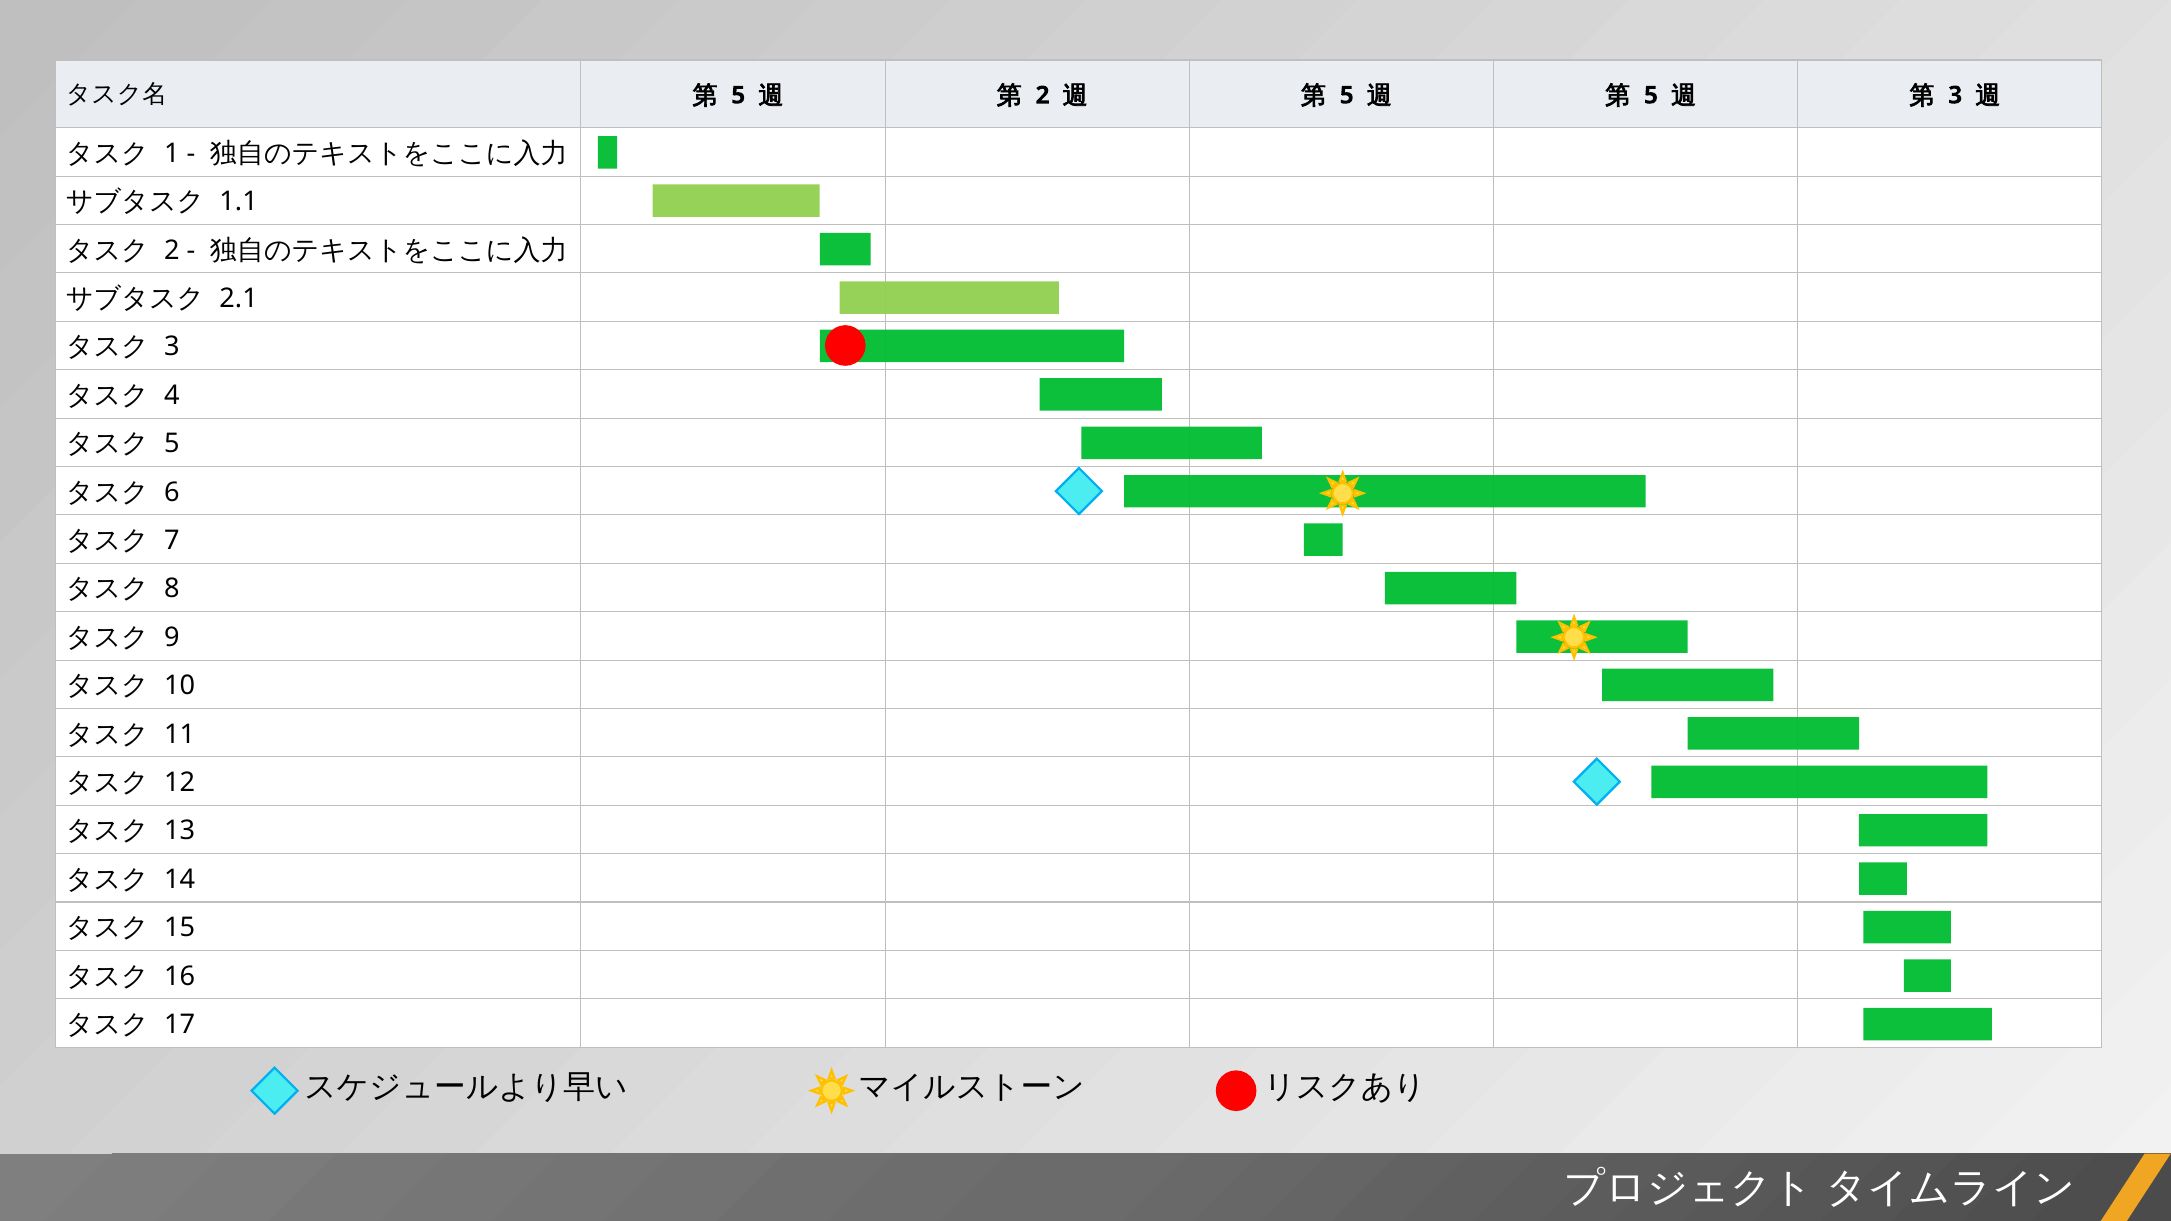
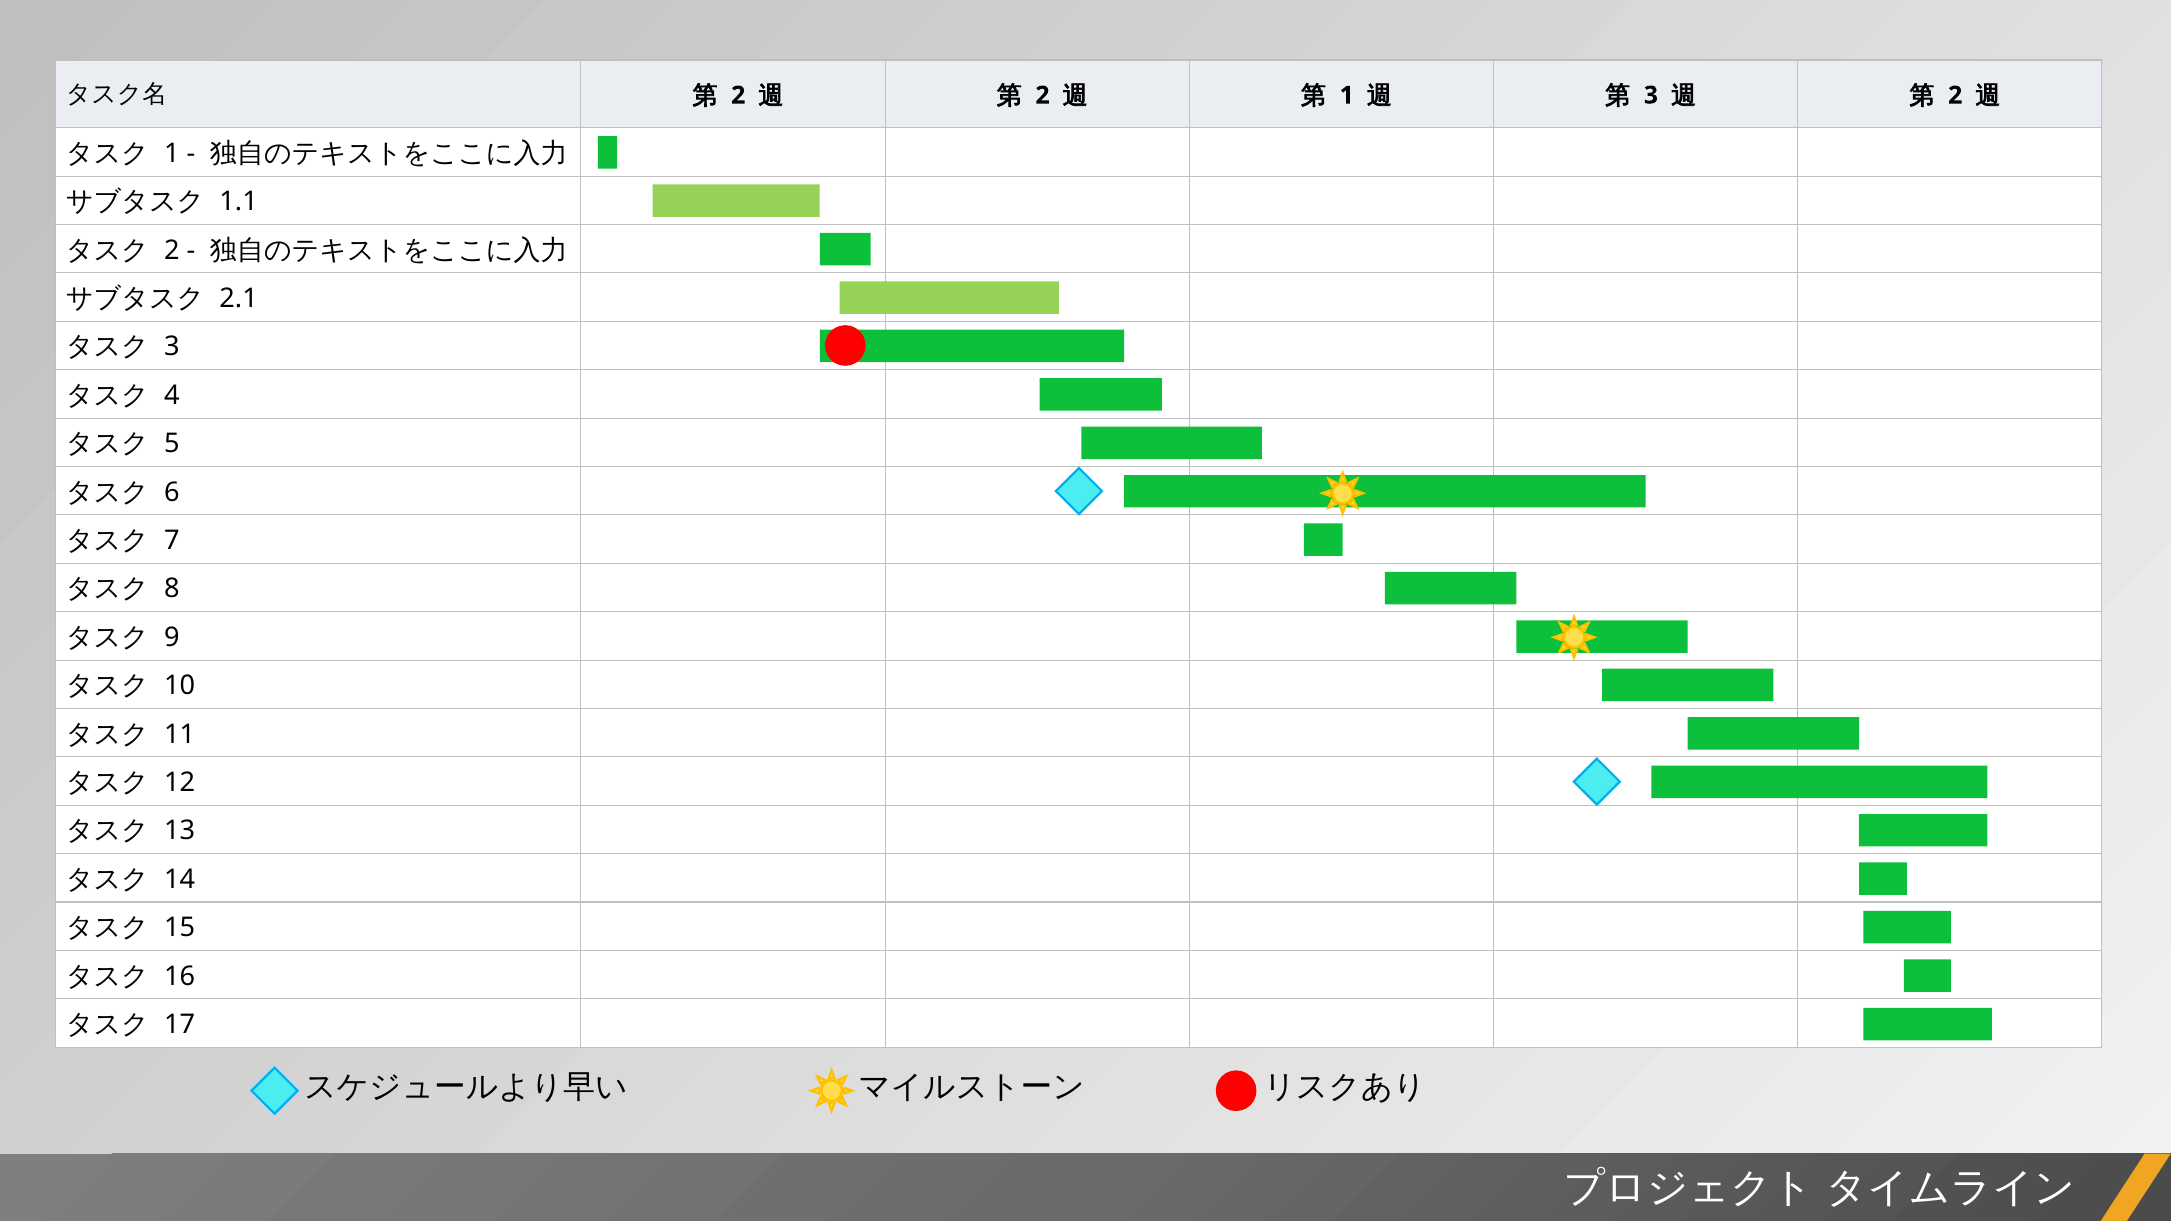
5: 5 -> 2 (738, 95)
5: 5 -> 1 (1347, 95)
5: 5 -> 3 (1651, 95)
3: 3 -> 2 (1955, 95)
